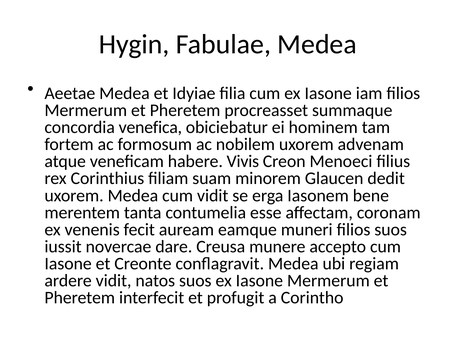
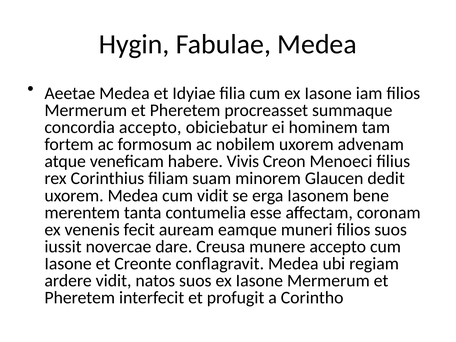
concordia venefica: venefica -> accepto (150, 127)
